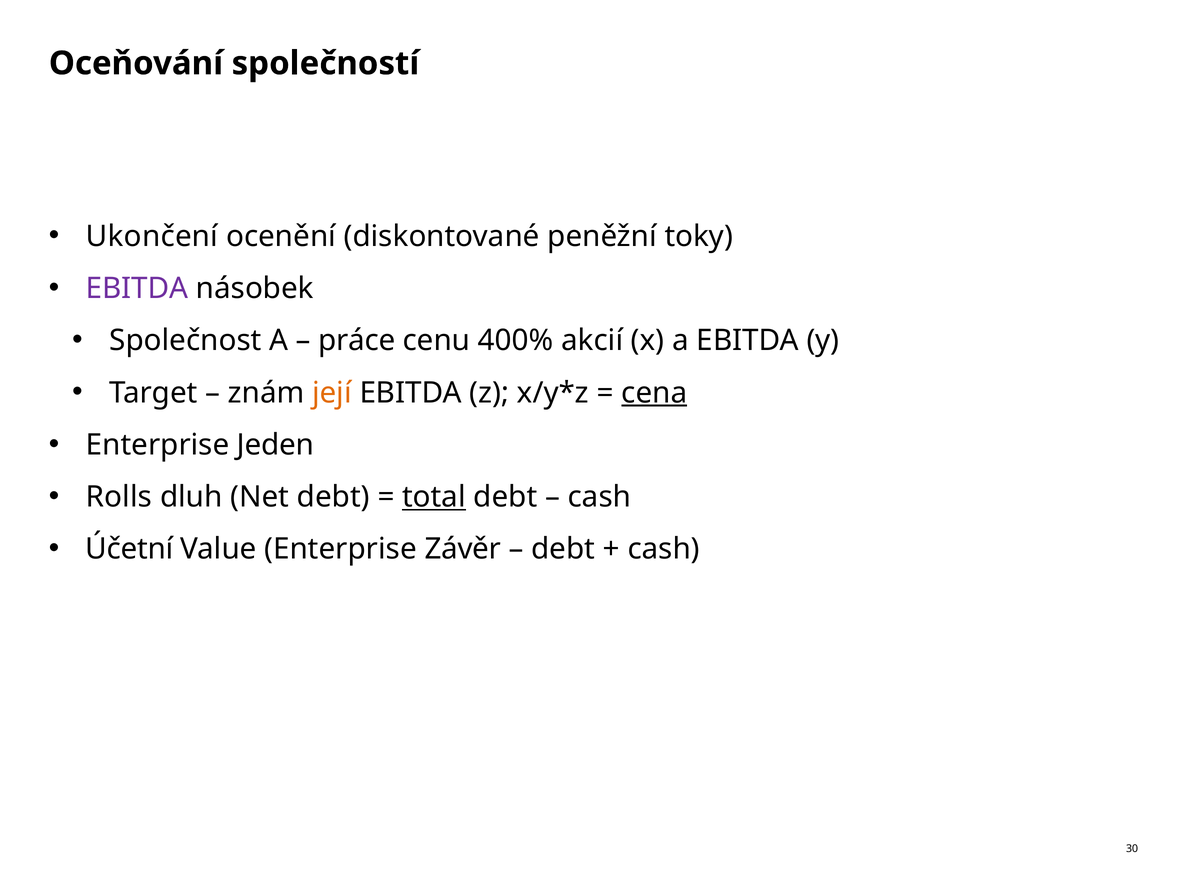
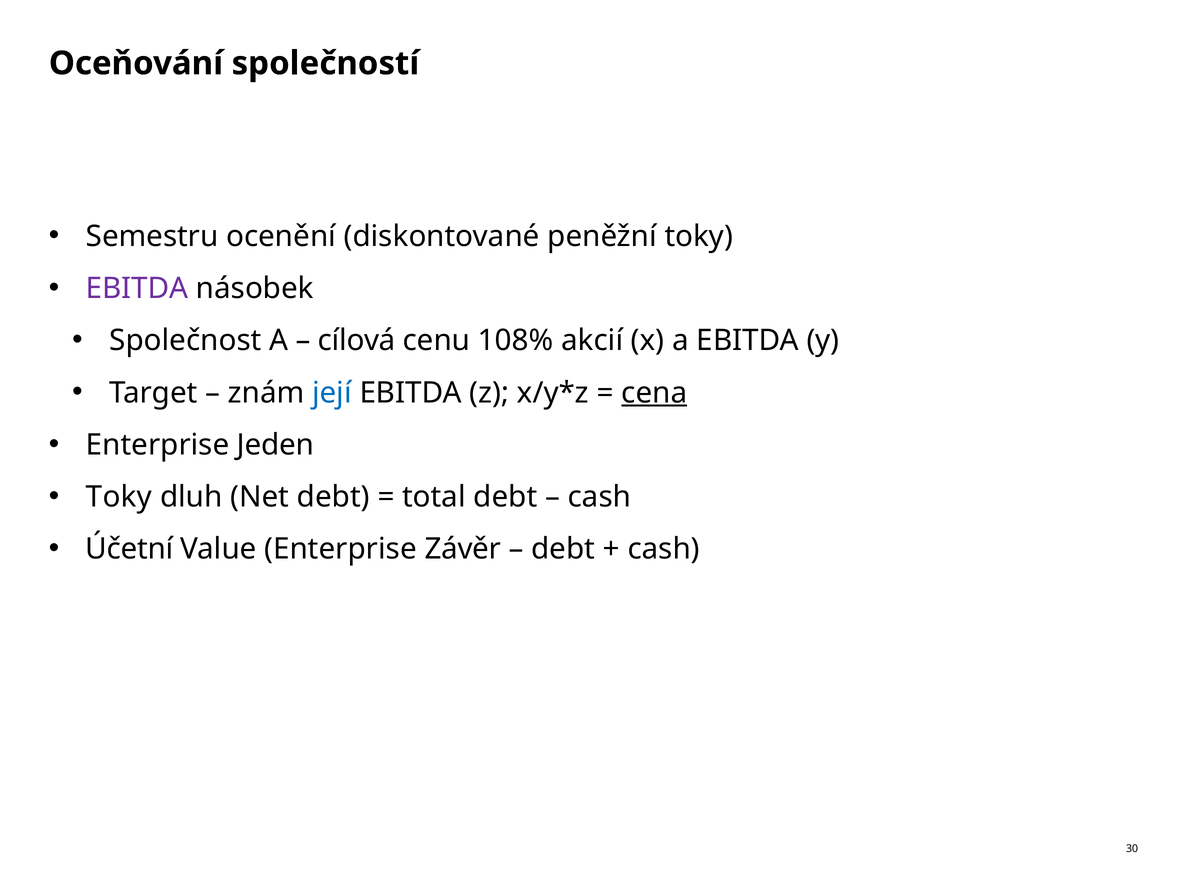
Ukončení: Ukončení -> Semestru (152, 236)
práce: práce -> cílová (357, 340)
400%: 400% -> 108% (516, 340)
její colour: orange -> blue (332, 392)
Rolls: Rolls -> Toky (119, 497)
total underline: present -> none (434, 497)
